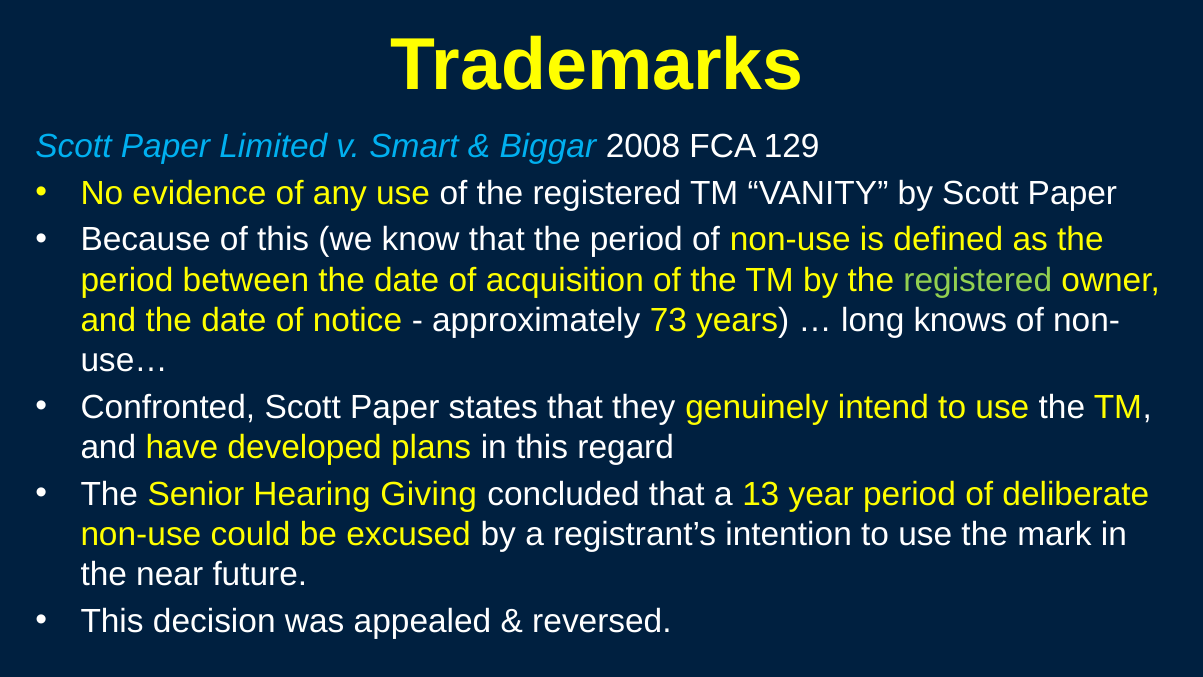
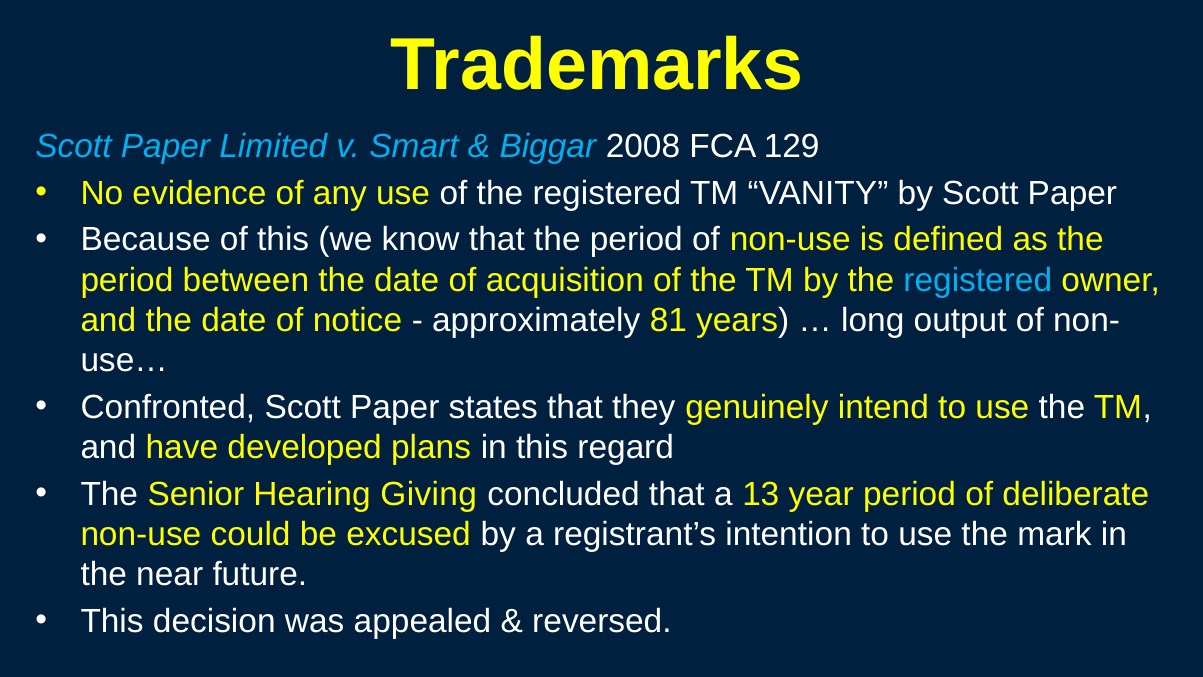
registered colour: light green -> light blue (978, 280)
73: 73 -> 81 (668, 320)
knows: knows -> output (960, 320)
